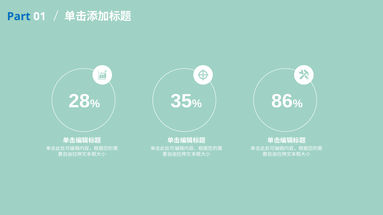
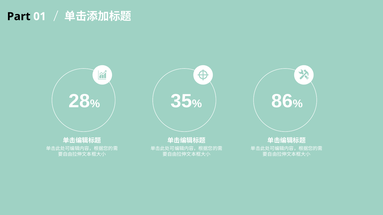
Part colour: blue -> black (19, 16)
